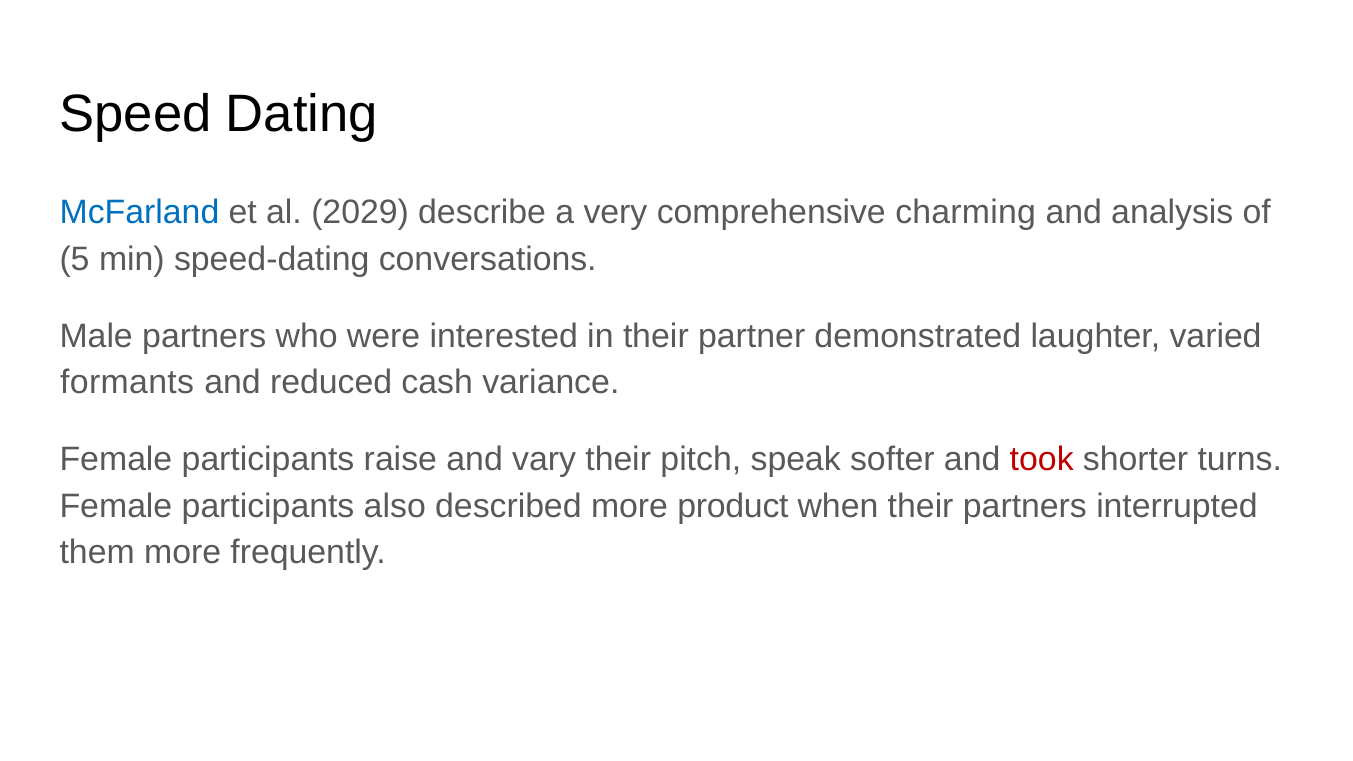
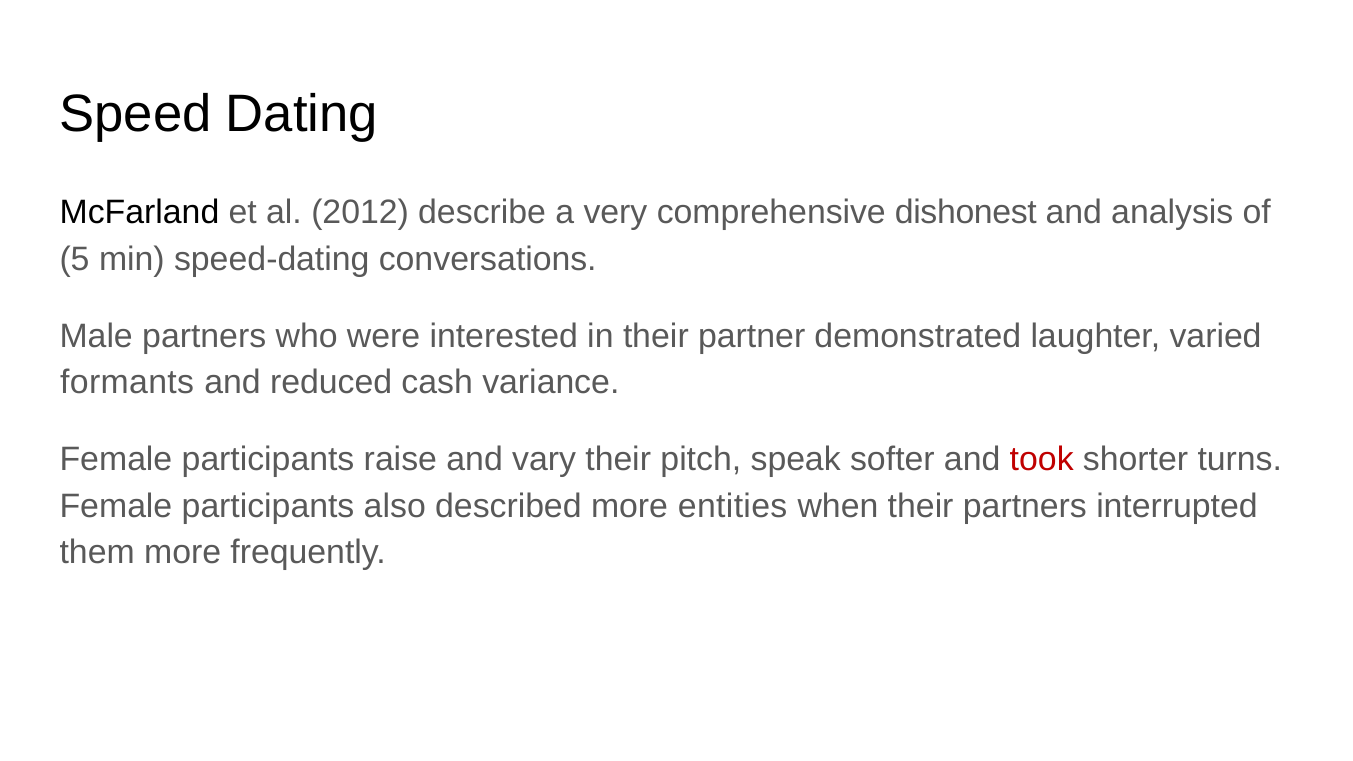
McFarland colour: blue -> black (139, 213)
2029: 2029 -> 2012 (360, 213)
charming: charming -> dishonest (966, 213)
product: product -> entities (733, 506)
